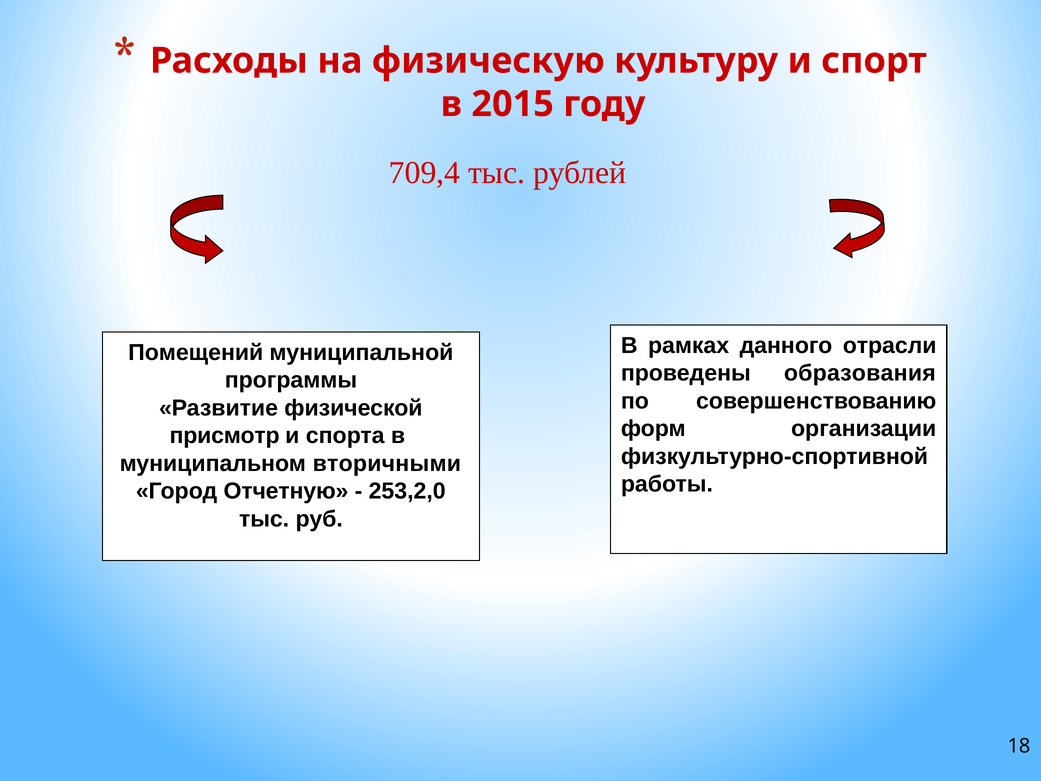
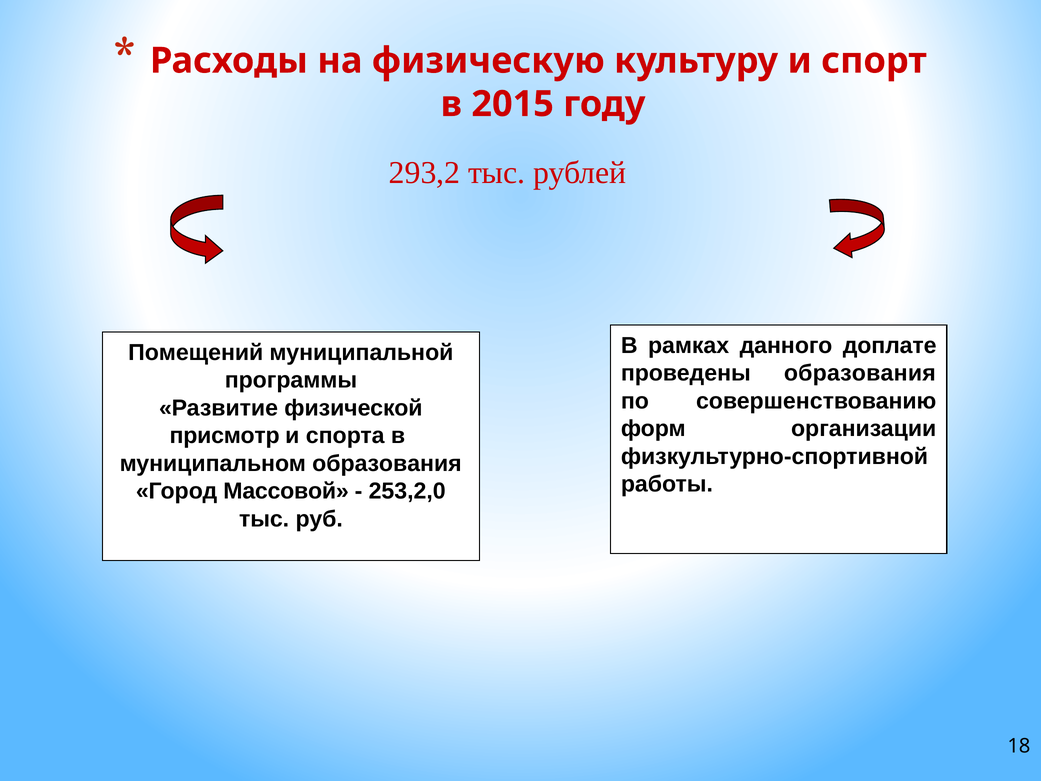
709,4: 709,4 -> 293,2 (425, 173)
отрасли: отрасли -> доплате (890, 345)
муниципальном вторичными: вторичными -> образования (387, 463)
Отчетную: Отчетную -> Массовой (286, 491)
